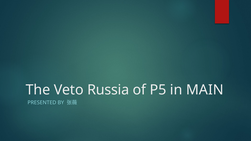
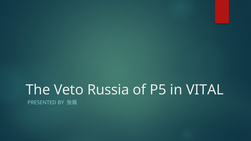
MAIN: MAIN -> VITAL (205, 90)
